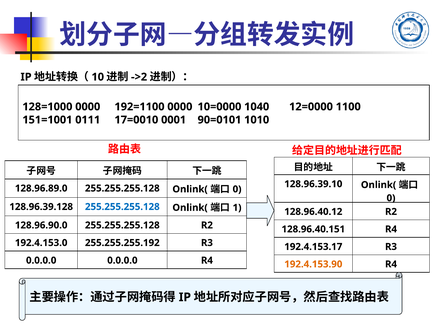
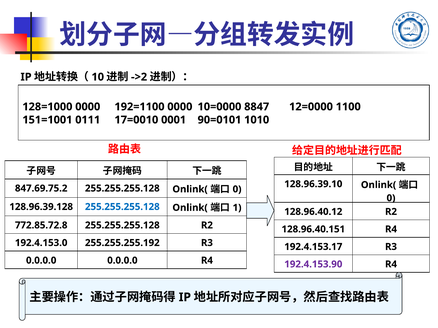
1040: 1040 -> 8847 (257, 107)
128.96.89.0: 128.96.89.0 -> 847.69.75.2 (41, 189)
128.96.90.0: 128.96.90.0 -> 772.85.72.8 (41, 226)
192.4.153.90 colour: orange -> purple (313, 265)
